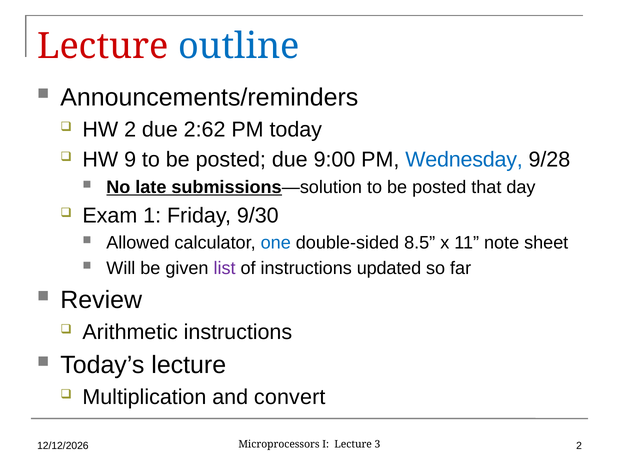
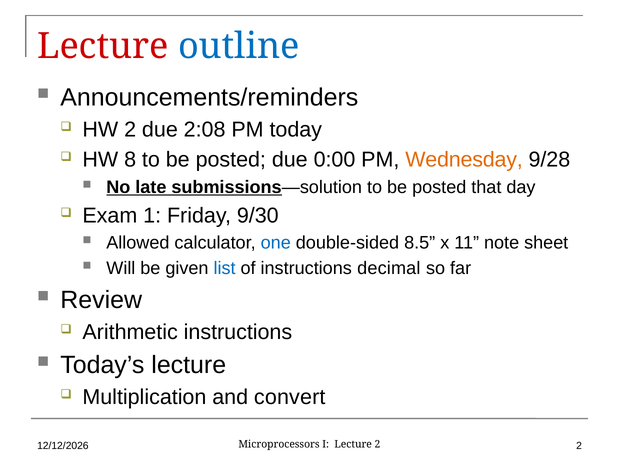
2:62: 2:62 -> 2:08 (205, 129)
9: 9 -> 8 (130, 160)
9:00: 9:00 -> 0:00 (335, 160)
Wednesday colour: blue -> orange (464, 160)
list colour: purple -> blue (225, 268)
updated: updated -> decimal (389, 268)
Lecture 3: 3 -> 2 (377, 444)
